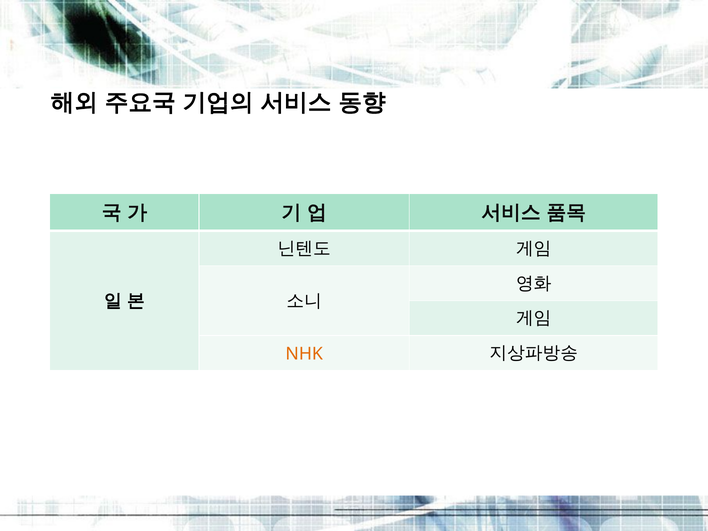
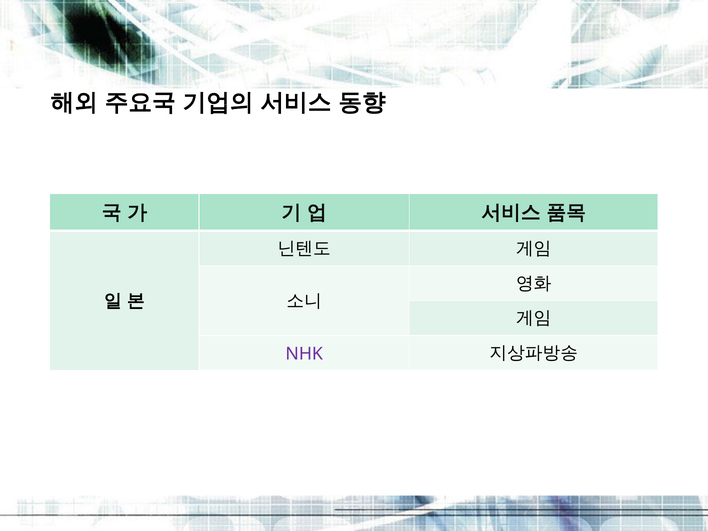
NHK colour: orange -> purple (304, 354)
